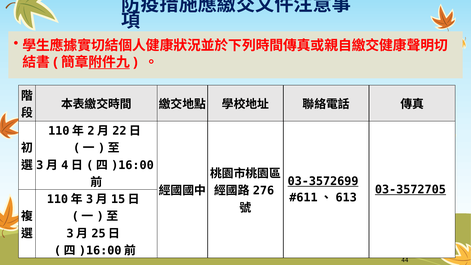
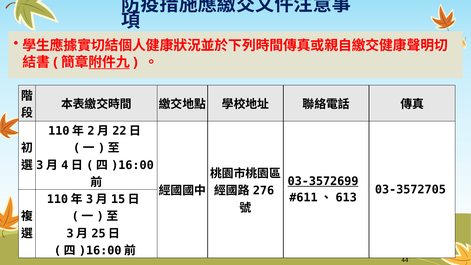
03-3572705 underline: present -> none (410, 190)
